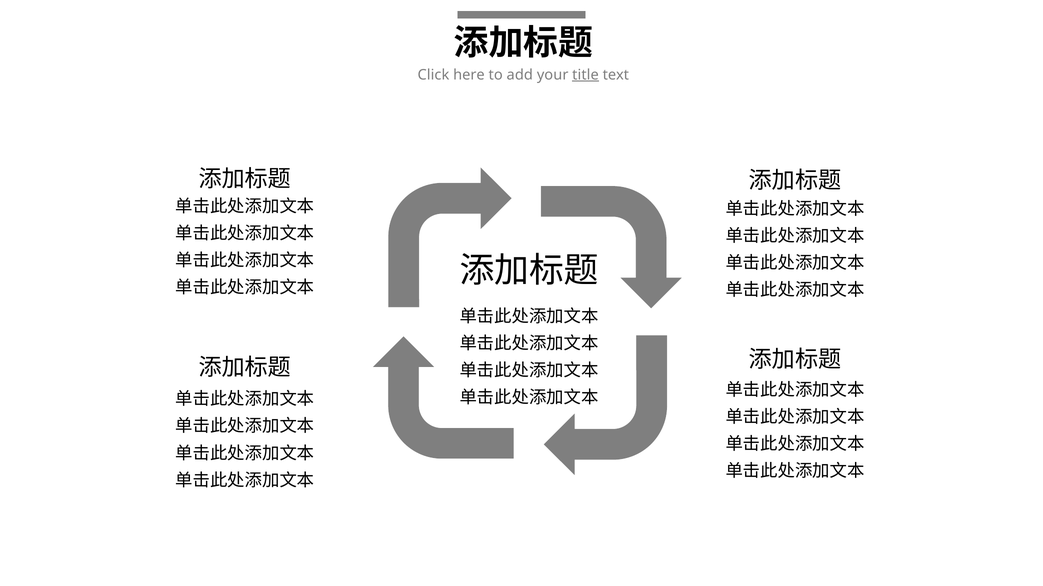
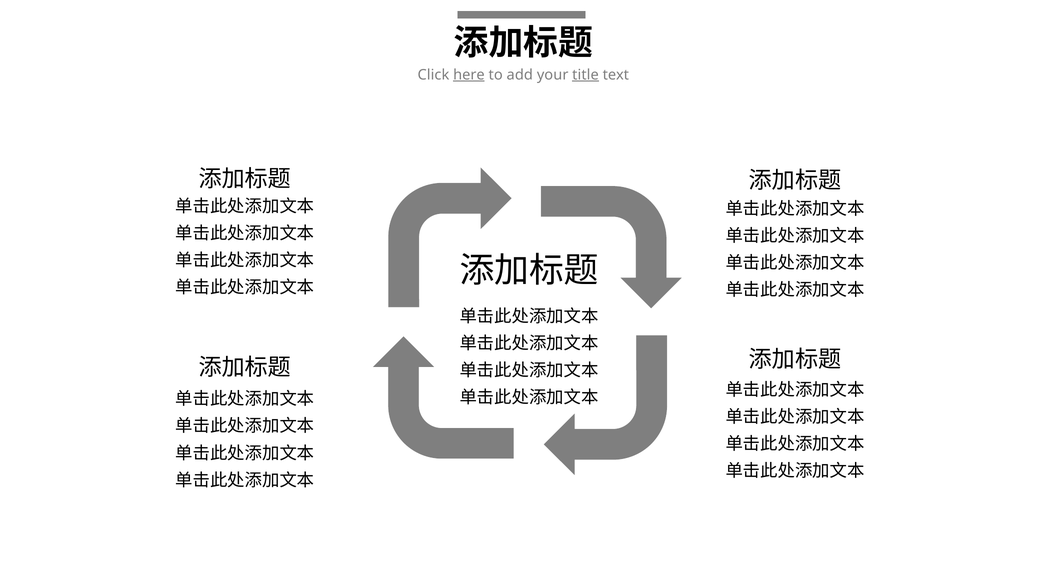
here underline: none -> present (469, 75)
